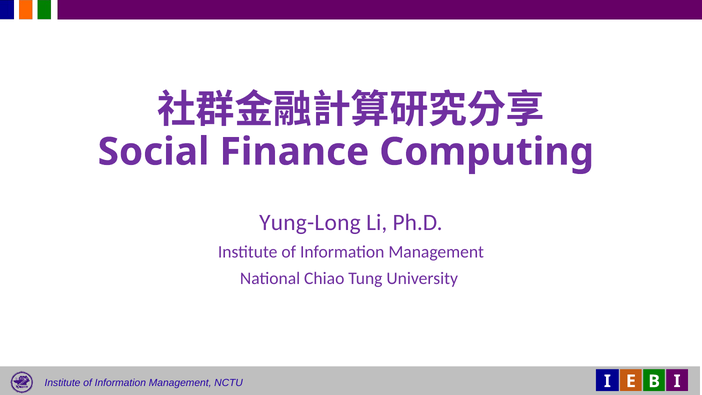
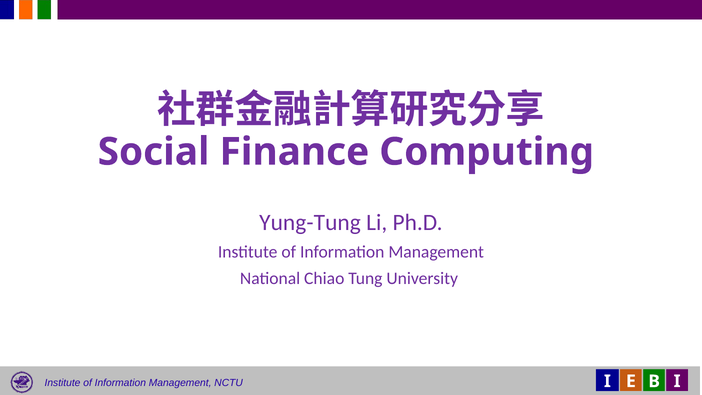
Yung-Long: Yung-Long -> Yung-Tung (310, 223)
